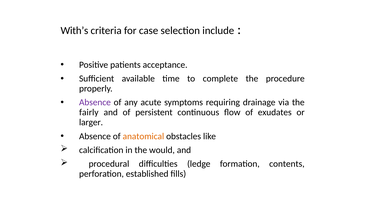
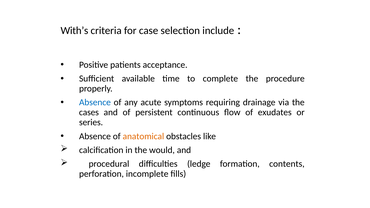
Absence colour: purple -> blue (95, 102)
fairly: fairly -> cases (89, 112)
larger: larger -> series (91, 122)
established: established -> incomplete (147, 174)
